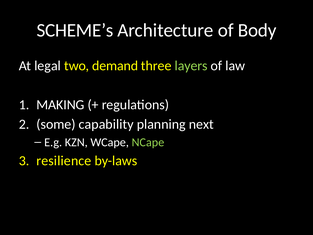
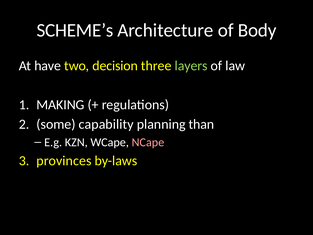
legal: legal -> have (48, 66)
demand: demand -> decision (115, 66)
next: next -> than (201, 124)
NCape colour: light green -> pink (148, 142)
resilience: resilience -> provinces (64, 161)
